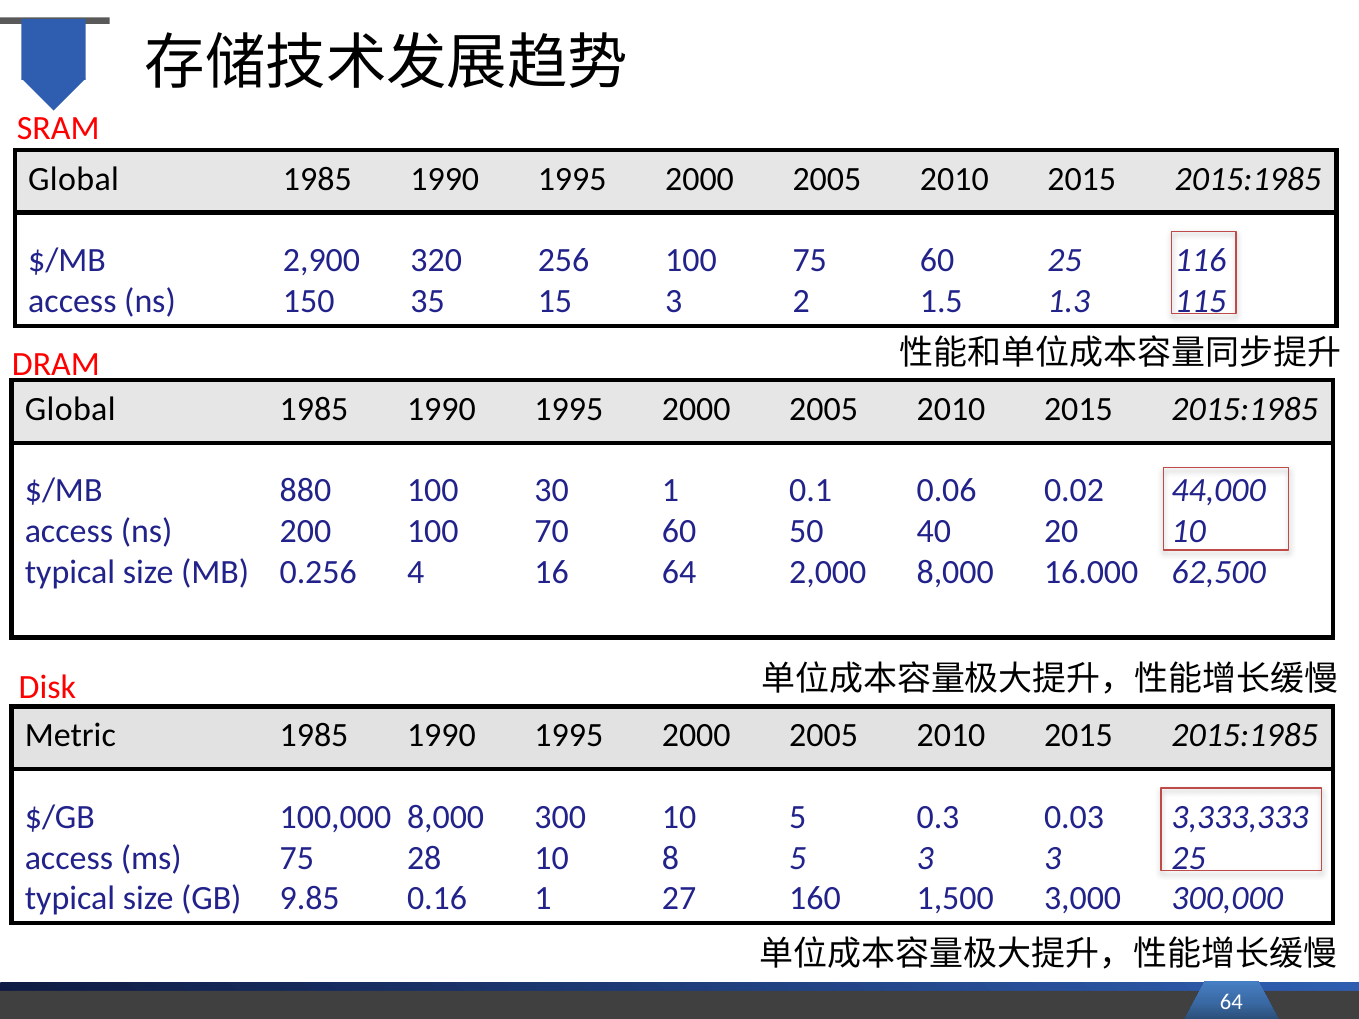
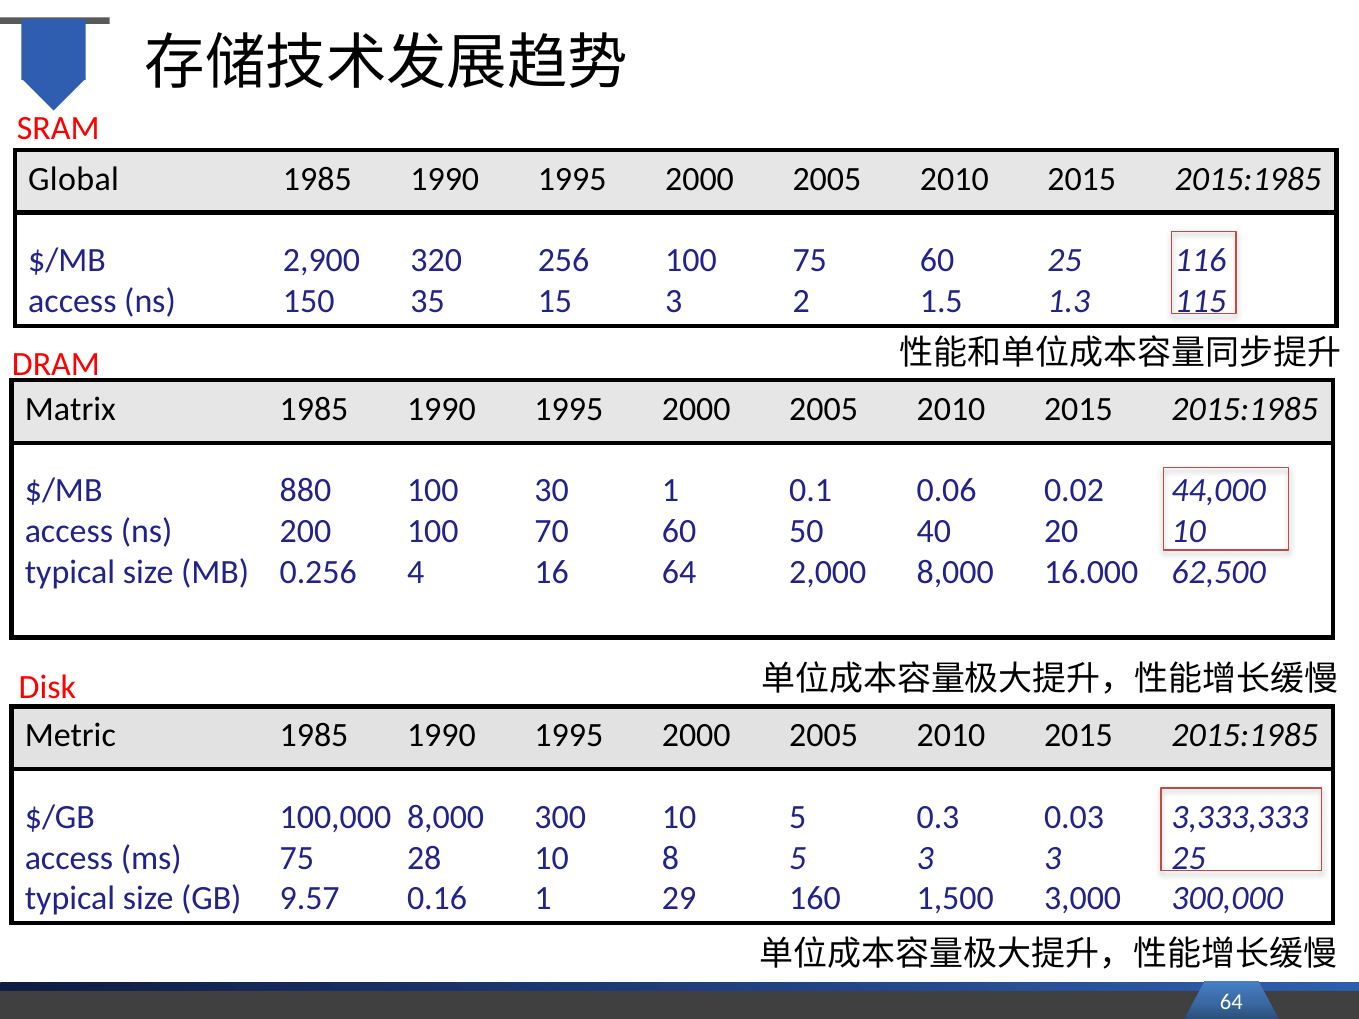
Global: Global -> Matrix (70, 409)
9.85: 9.85 -> 9.57 (310, 899)
27: 27 -> 29 (679, 899)
